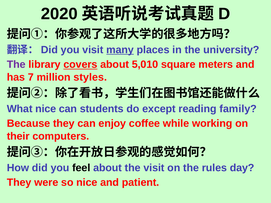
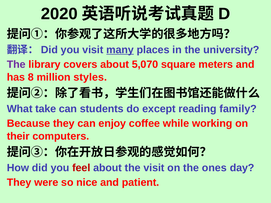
covers underline: present -> none (80, 65)
5,010: 5,010 -> 5,070 (145, 65)
7: 7 -> 8 (31, 77)
What nice: nice -> take (46, 109)
feel colour: black -> red (81, 168)
rules: rules -> ones (214, 168)
